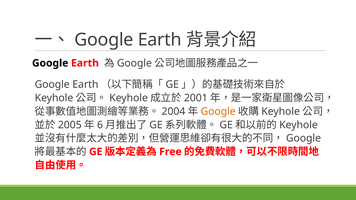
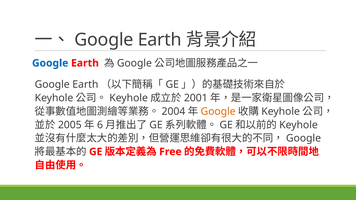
Google colour: black -> blue (50, 63)
